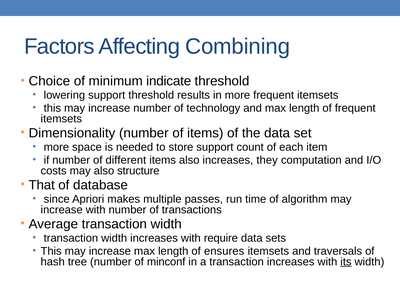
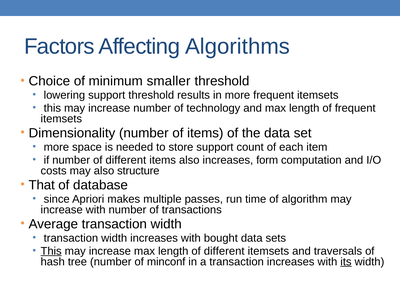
Combining: Combining -> Algorithms (238, 47)
indicate: indicate -> smaller (169, 81)
they: they -> form (267, 160)
require: require -> bought (221, 238)
This underline: none -> present (51, 251)
length of ensures: ensures -> different (224, 251)
